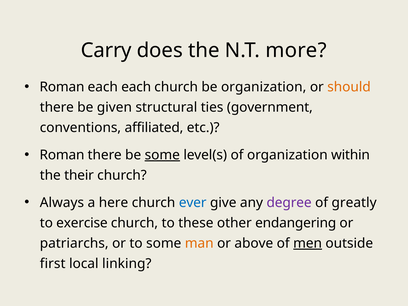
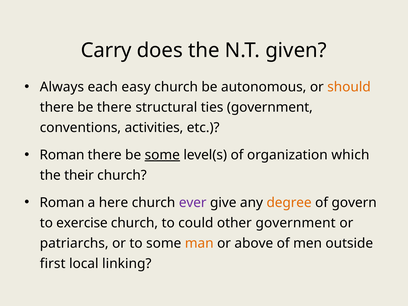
more: more -> given (296, 50)
Roman: Roman -> Always (62, 87)
each each: each -> easy (136, 87)
be organization: organization -> autonomous (264, 87)
be given: given -> there (114, 107)
affiliated: affiliated -> activities (154, 128)
within: within -> which (350, 155)
Always: Always -> Roman (62, 203)
ever colour: blue -> purple (193, 203)
degree colour: purple -> orange (289, 203)
greatly: greatly -> govern (354, 203)
these: these -> could (196, 223)
other endangering: endangering -> government (296, 223)
men underline: present -> none (308, 243)
